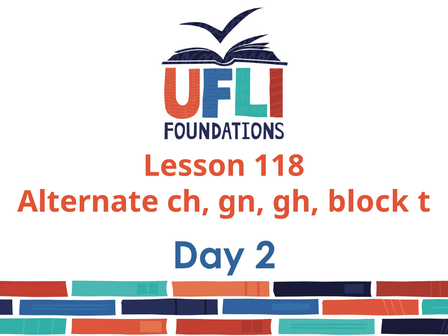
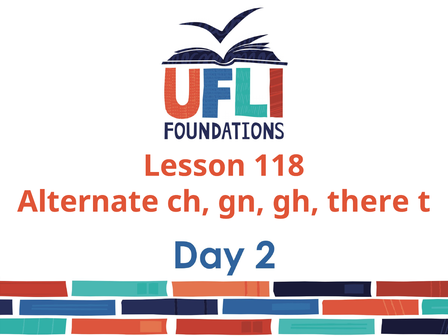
block: block -> there (368, 202)
